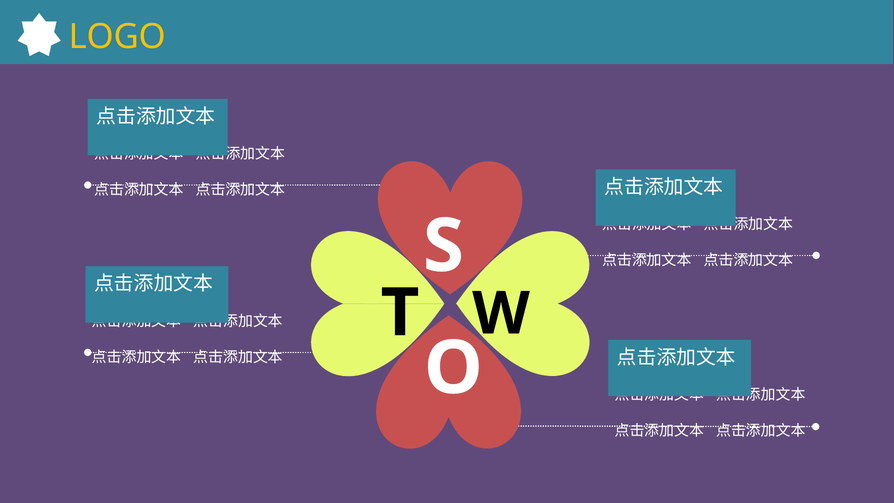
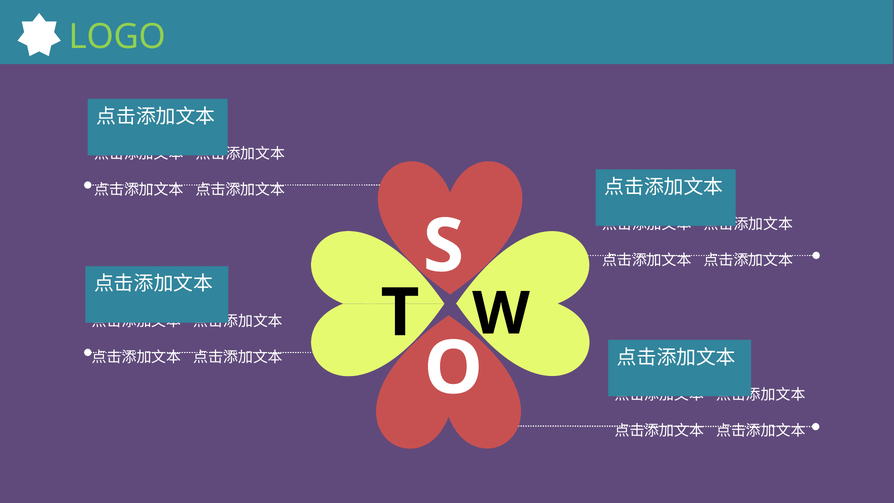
LOGO colour: yellow -> light green (117, 37)
